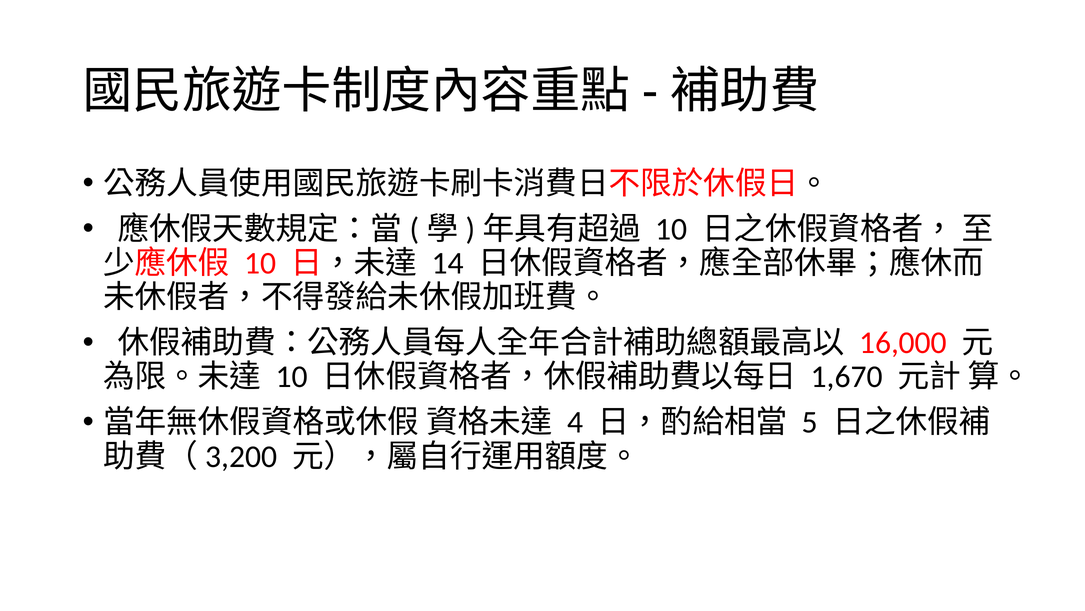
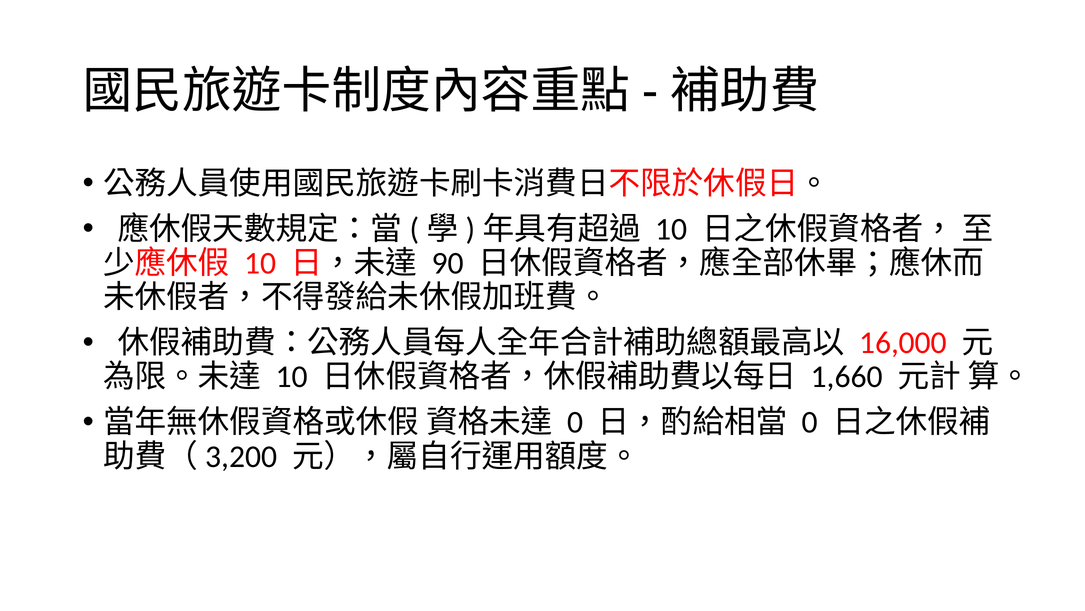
14: 14 -> 90 (448, 263)
1,670: 1,670 -> 1,660 (847, 377)
4: 4 -> 0 (575, 422)
5: 5 -> 0 (810, 422)
